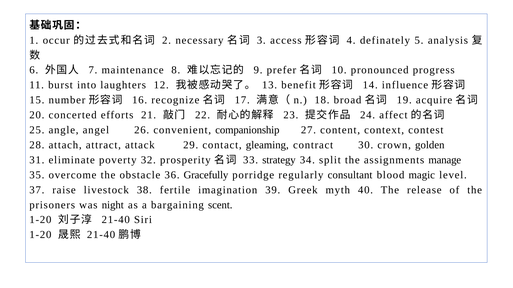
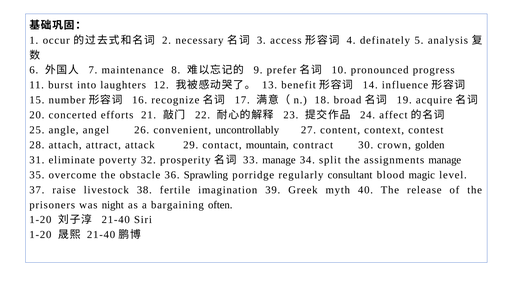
companionship: companionship -> uncontrollably (247, 130)
gleaming: gleaming -> mountain (267, 145)
33 strategy: strategy -> manage (279, 160)
Gracefully: Gracefully -> Sprawling (206, 175)
scent: scent -> often (220, 205)
